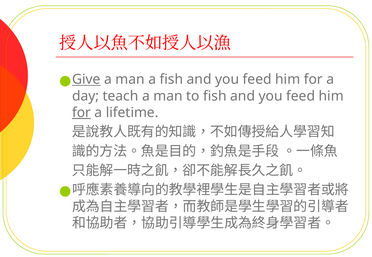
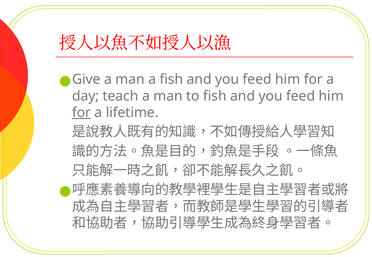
Give underline: present -> none (86, 80)
